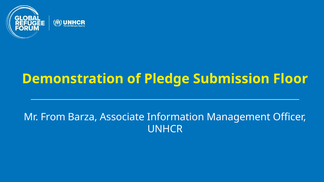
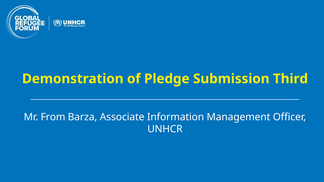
Floor: Floor -> Third (290, 79)
